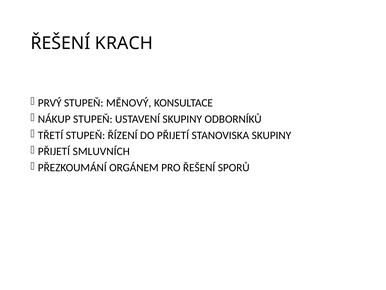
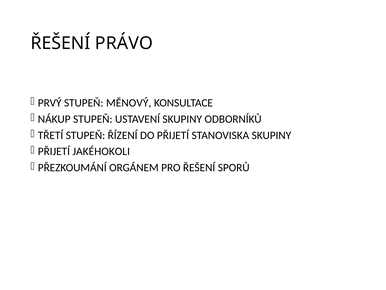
KRACH: KRACH -> PRÁVO (124, 43)
SMLUVNÍCH: SMLUVNÍCH -> JAKÉHOKOLI (101, 151)
